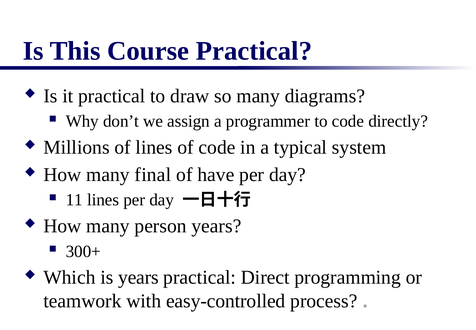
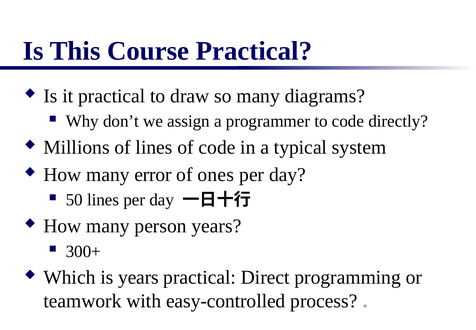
final: final -> error (153, 175)
have: have -> ones (216, 175)
11: 11 -> 50 (74, 200)
